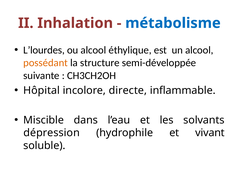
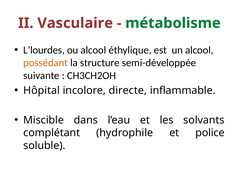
Inhalation: Inhalation -> Vasculaire (75, 23)
métabolisme colour: blue -> green (173, 23)
dépression: dépression -> complétant (52, 133)
vivant: vivant -> police (210, 133)
